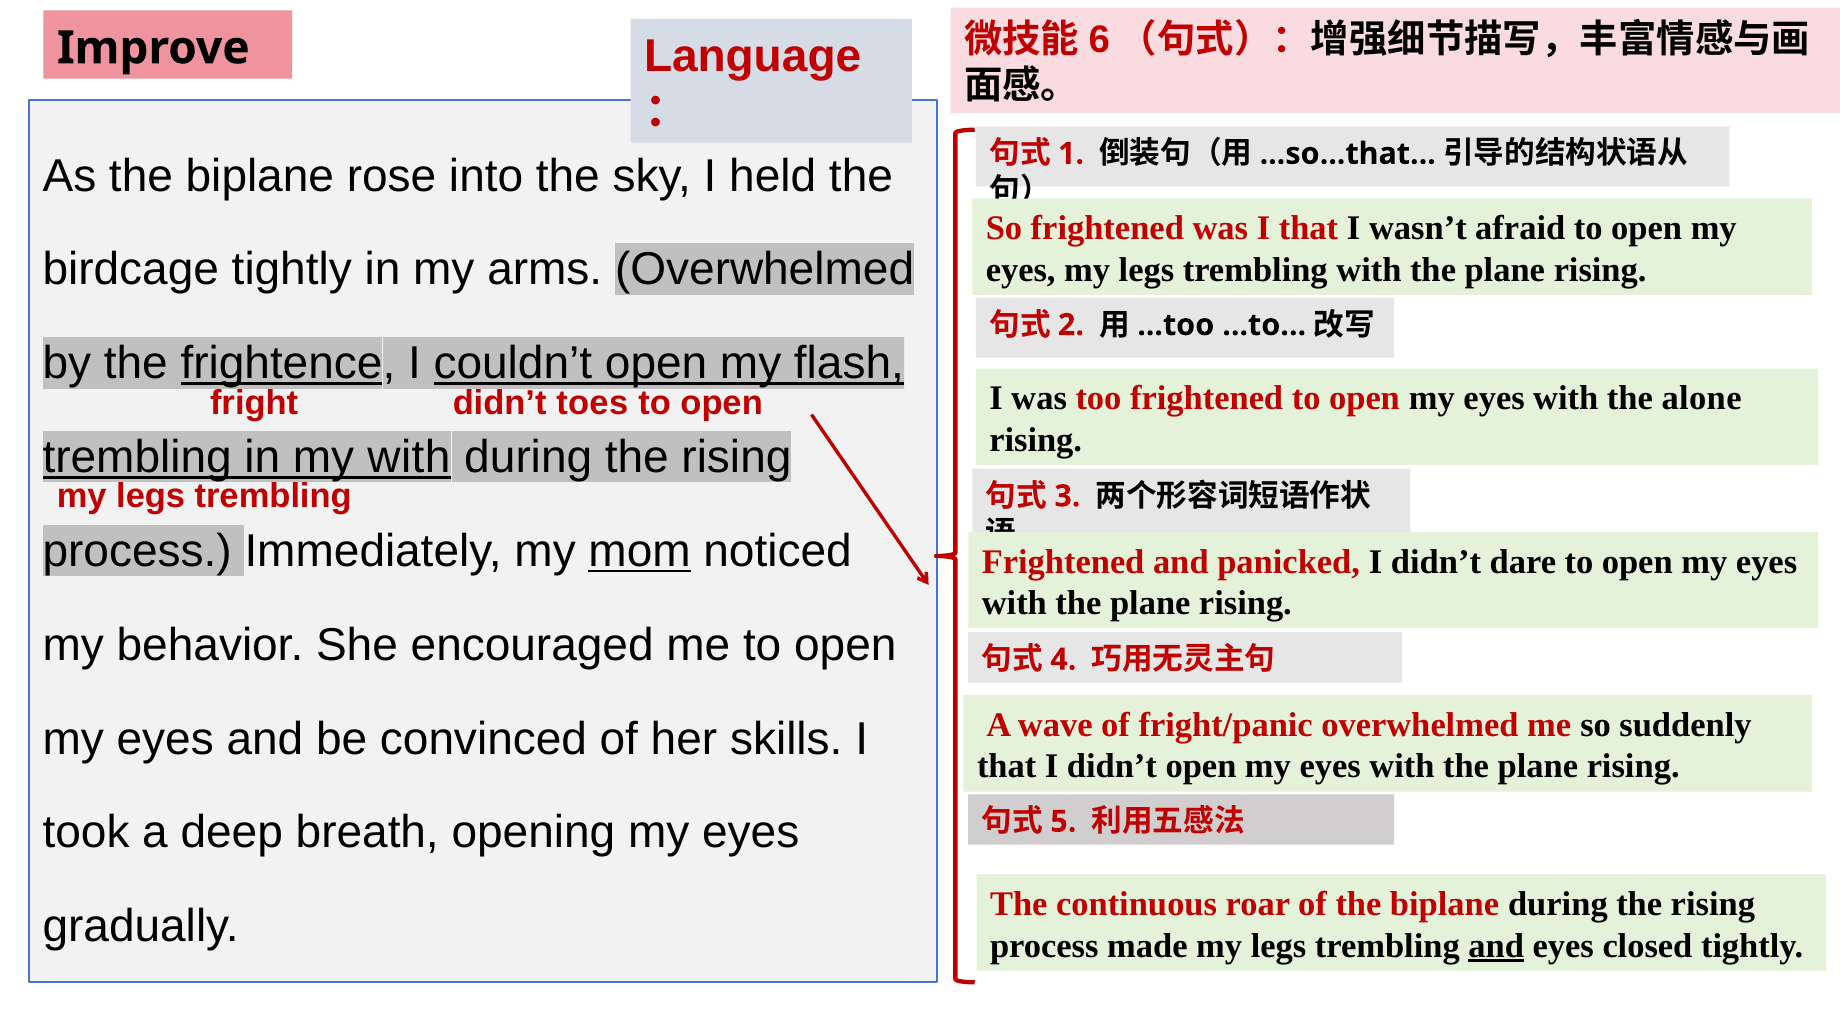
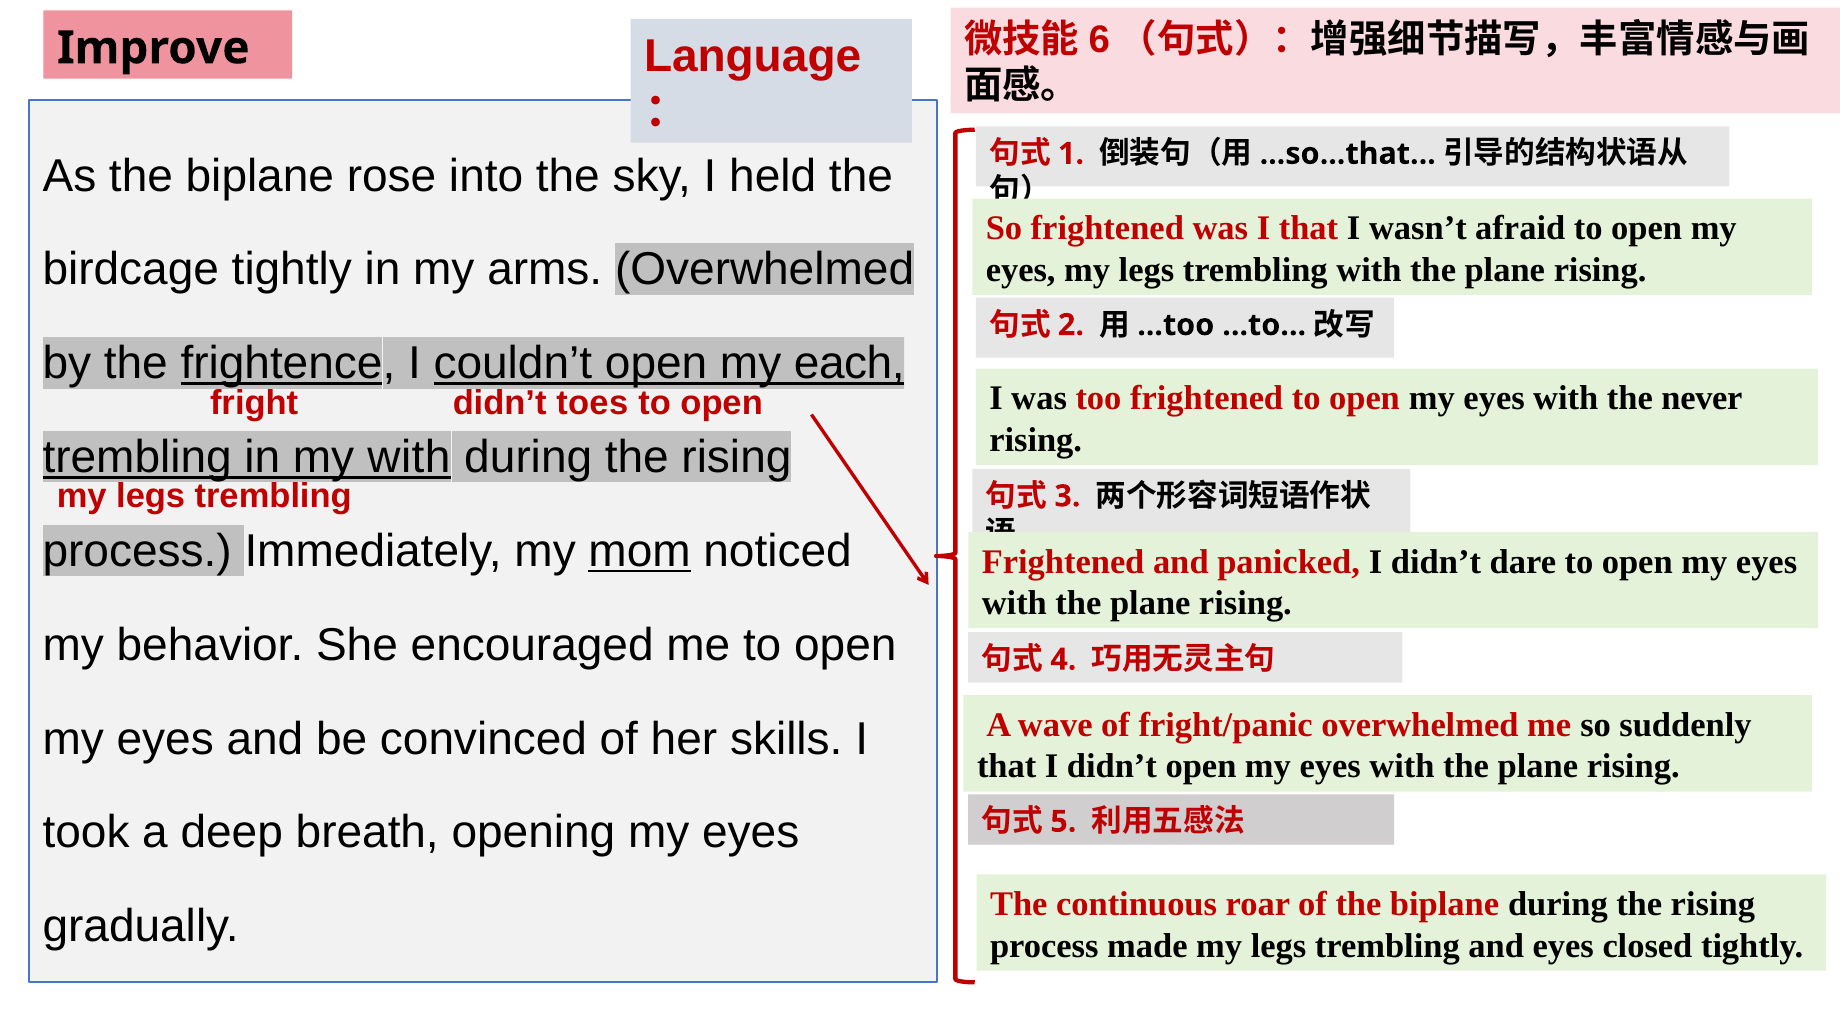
flash: flash -> each (849, 364)
alone: alone -> never (1702, 399)
and underline: present -> none (1496, 946)
